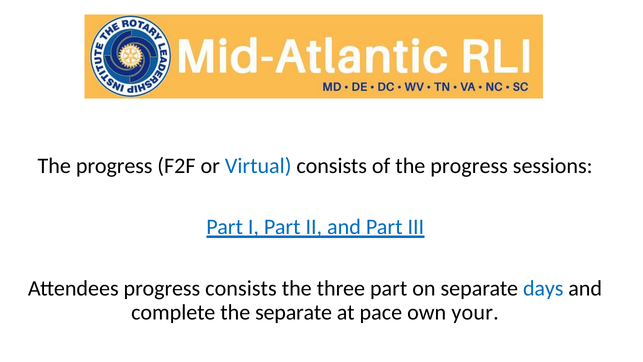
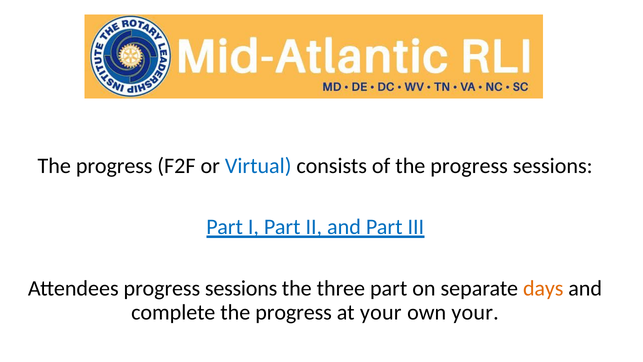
Attendees progress consists: consists -> sessions (241, 288)
days colour: blue -> orange (543, 288)
complete the separate: separate -> progress (294, 312)
at pace: pace -> your (381, 312)
